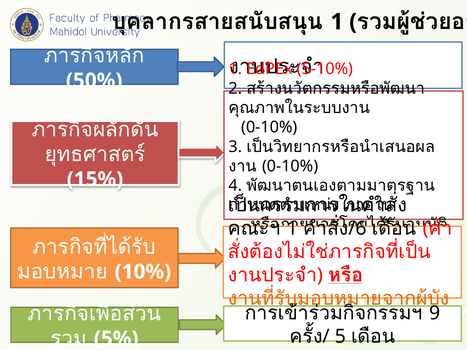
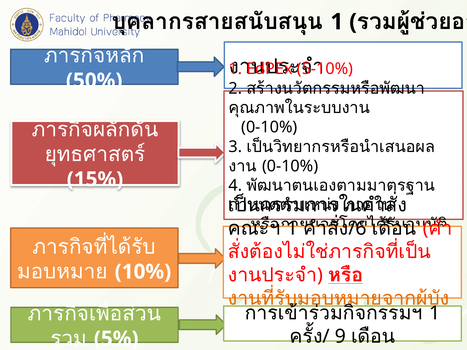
9: 9 -> 1 (435, 313)
5: 5 -> 9 (340, 337)
